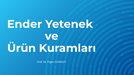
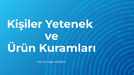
Ender: Ender -> Kişiler (25, 24)
